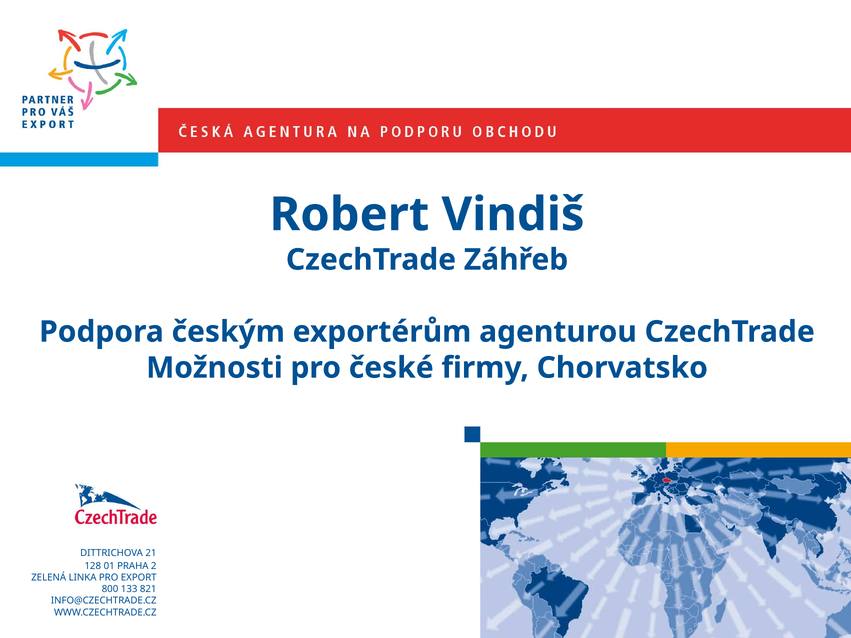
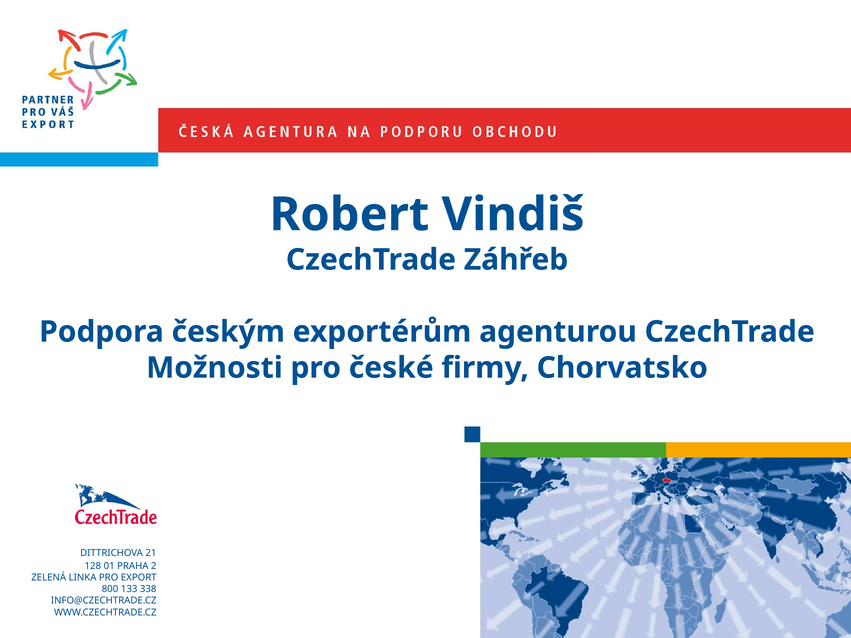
821: 821 -> 338 (148, 589)
